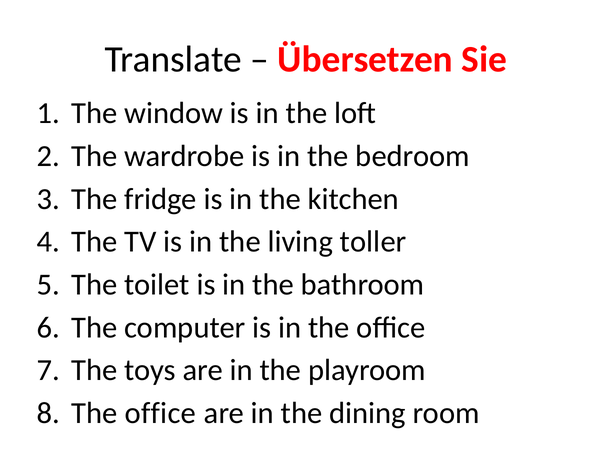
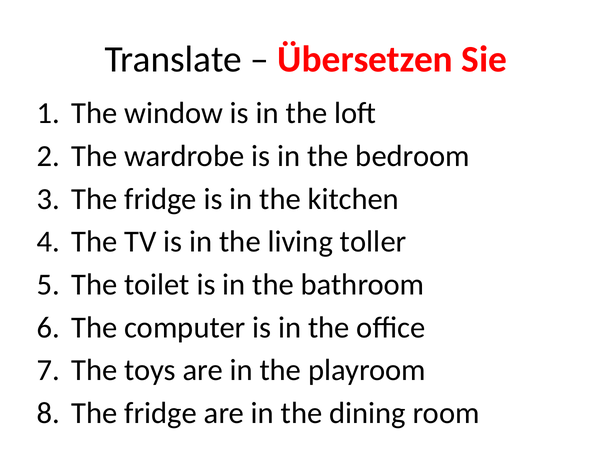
office: office -> fridge (161, 413)
